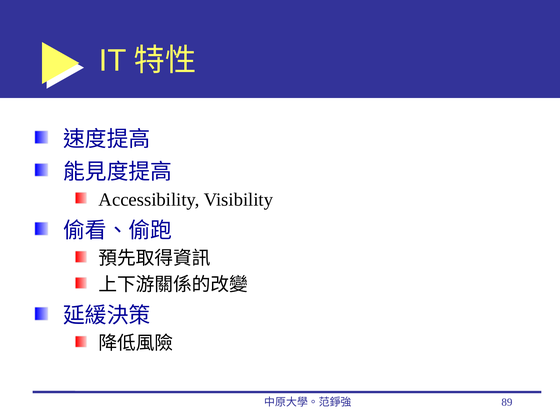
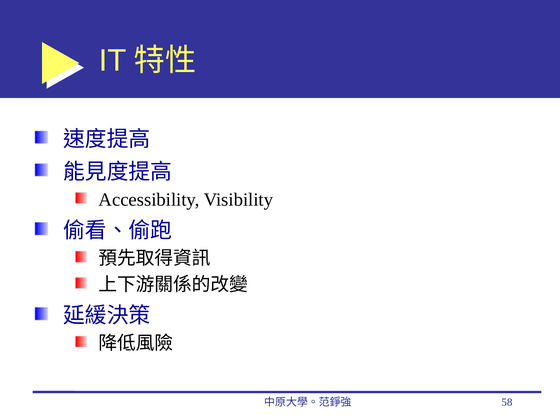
89: 89 -> 58 (507, 402)
